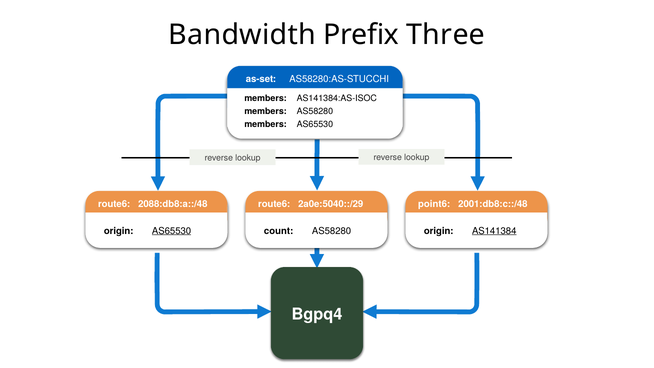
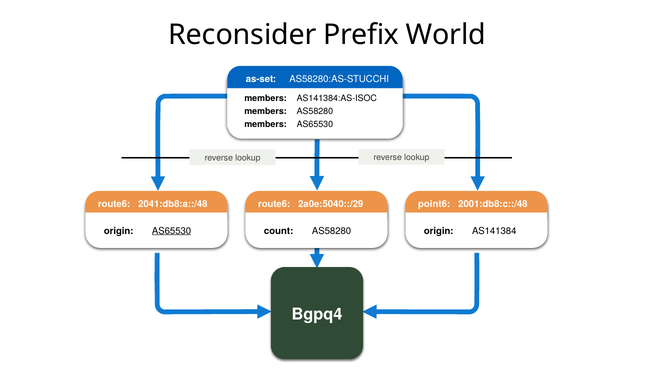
Bandwidth: Bandwidth -> Reconsider (242, 35)
Three: Three -> World (446, 35)
2088:db8:a::/48: 2088:db8:a::/48 -> 2041:db8:a::/48 (173, 204)
AS141384 underline: present -> none (494, 231)
